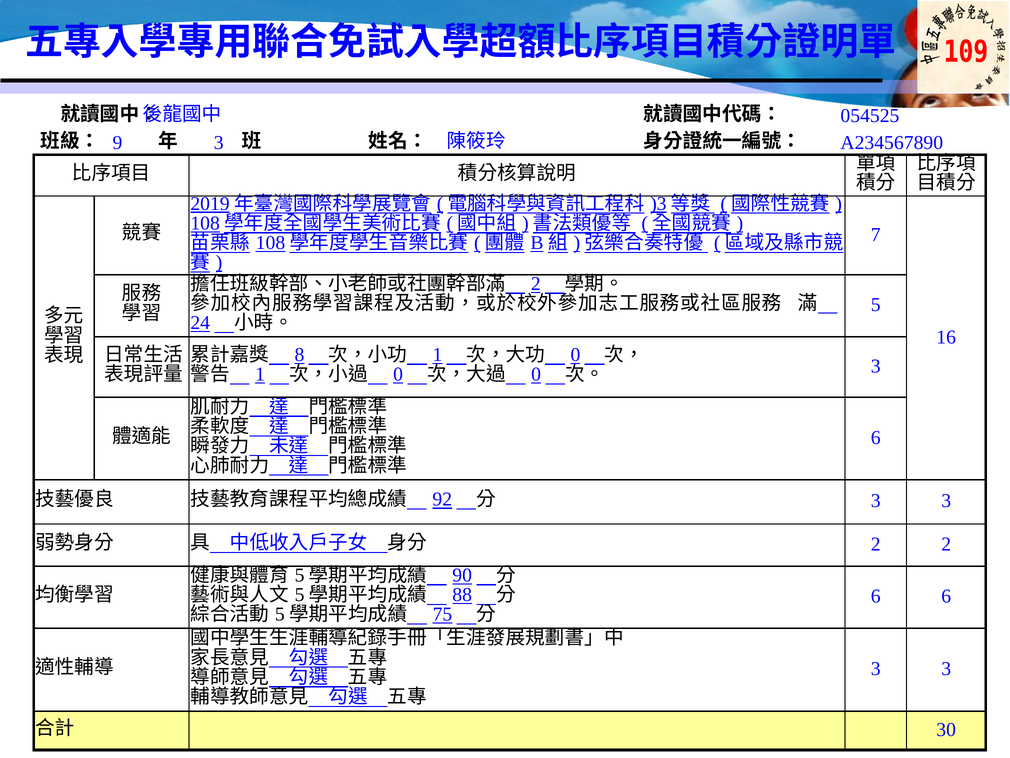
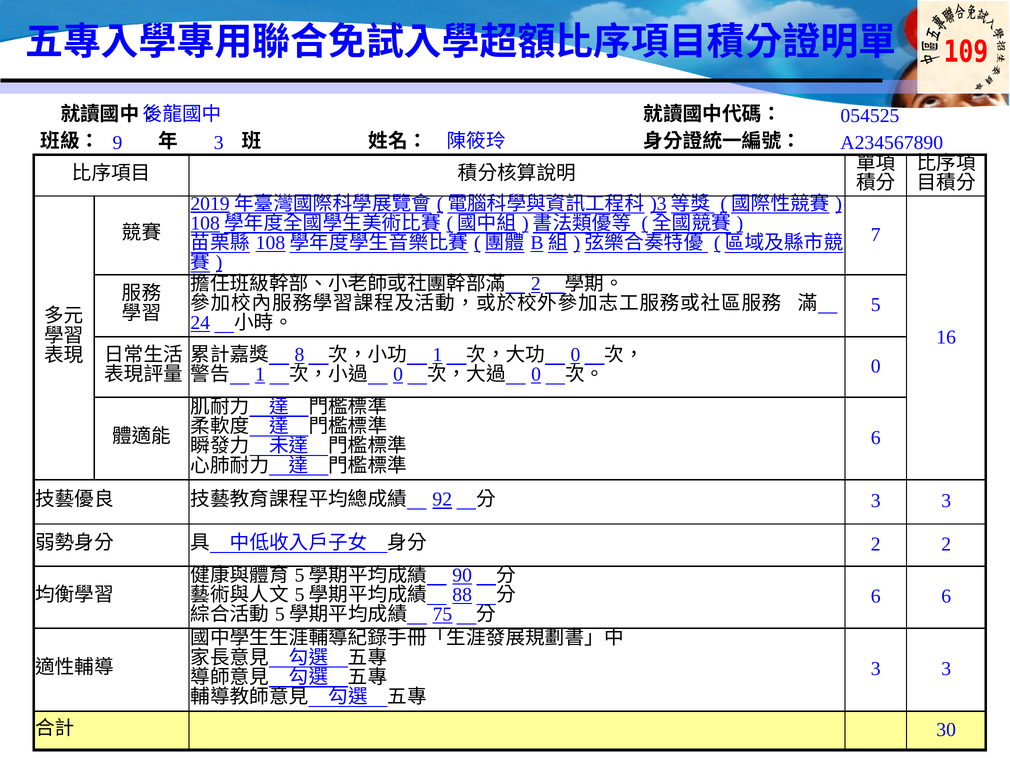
3: 3 -> 0 (876, 366)
